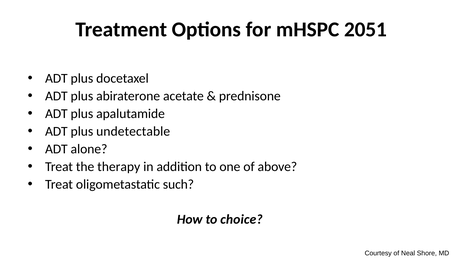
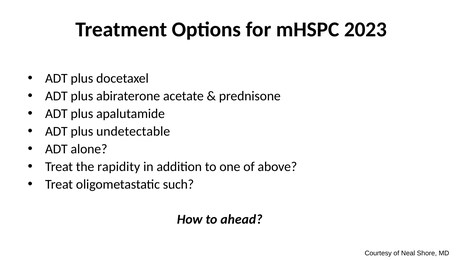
2051: 2051 -> 2023 (366, 30)
therapy: therapy -> rapidity (119, 167)
choice: choice -> ahead (241, 220)
